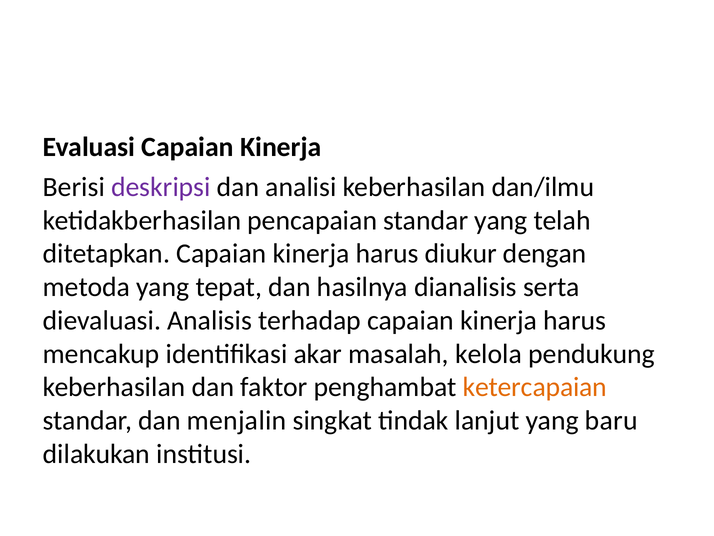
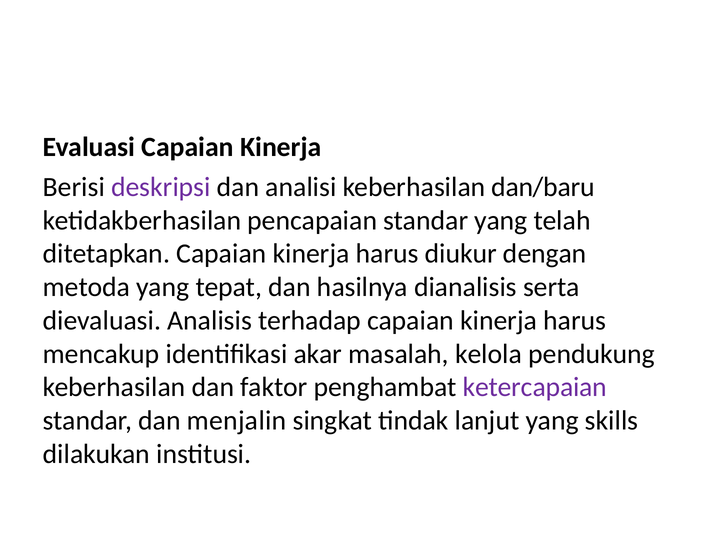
dan/ilmu: dan/ilmu -> dan/baru (543, 187)
ketercapaian colour: orange -> purple (535, 387)
baru: baru -> skills (612, 420)
